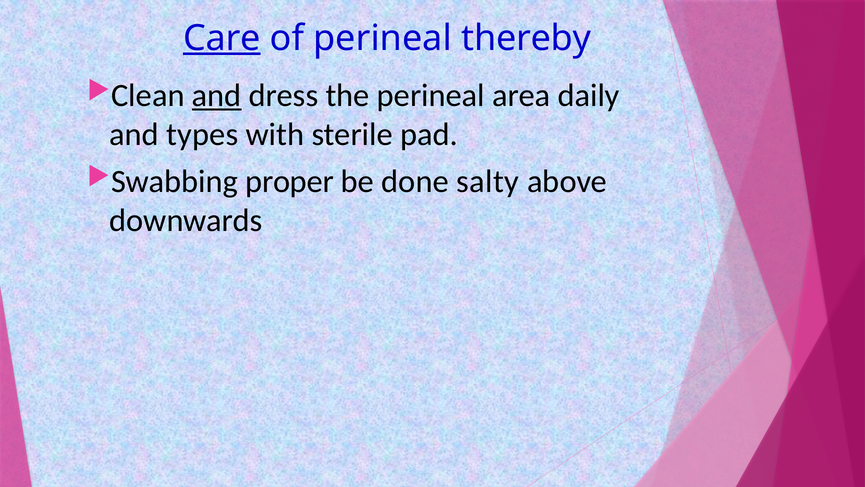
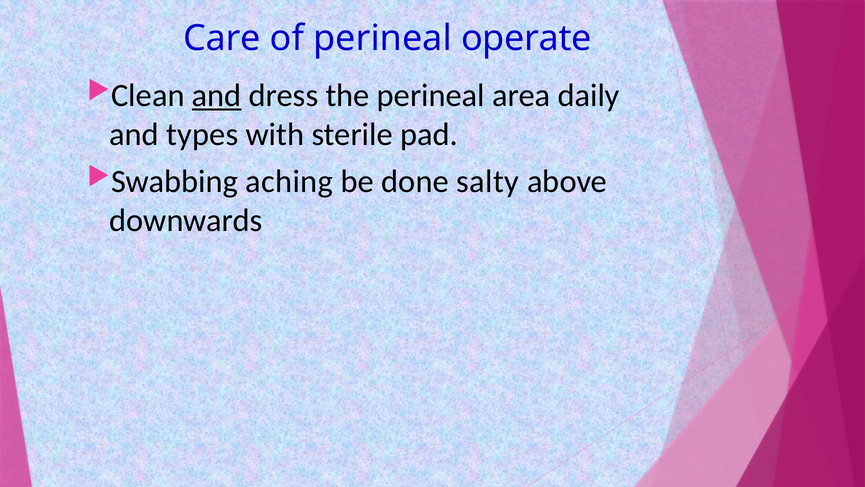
Care underline: present -> none (222, 38)
thereby: thereby -> operate (526, 38)
proper: proper -> aching (289, 181)
